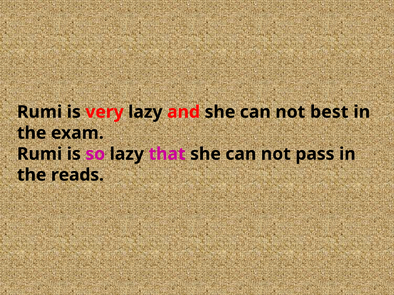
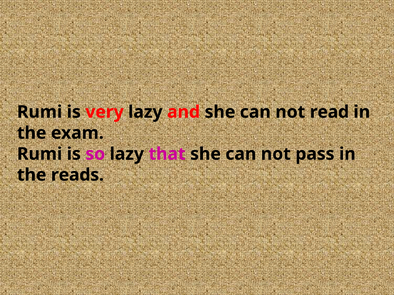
best: best -> read (329, 112)
